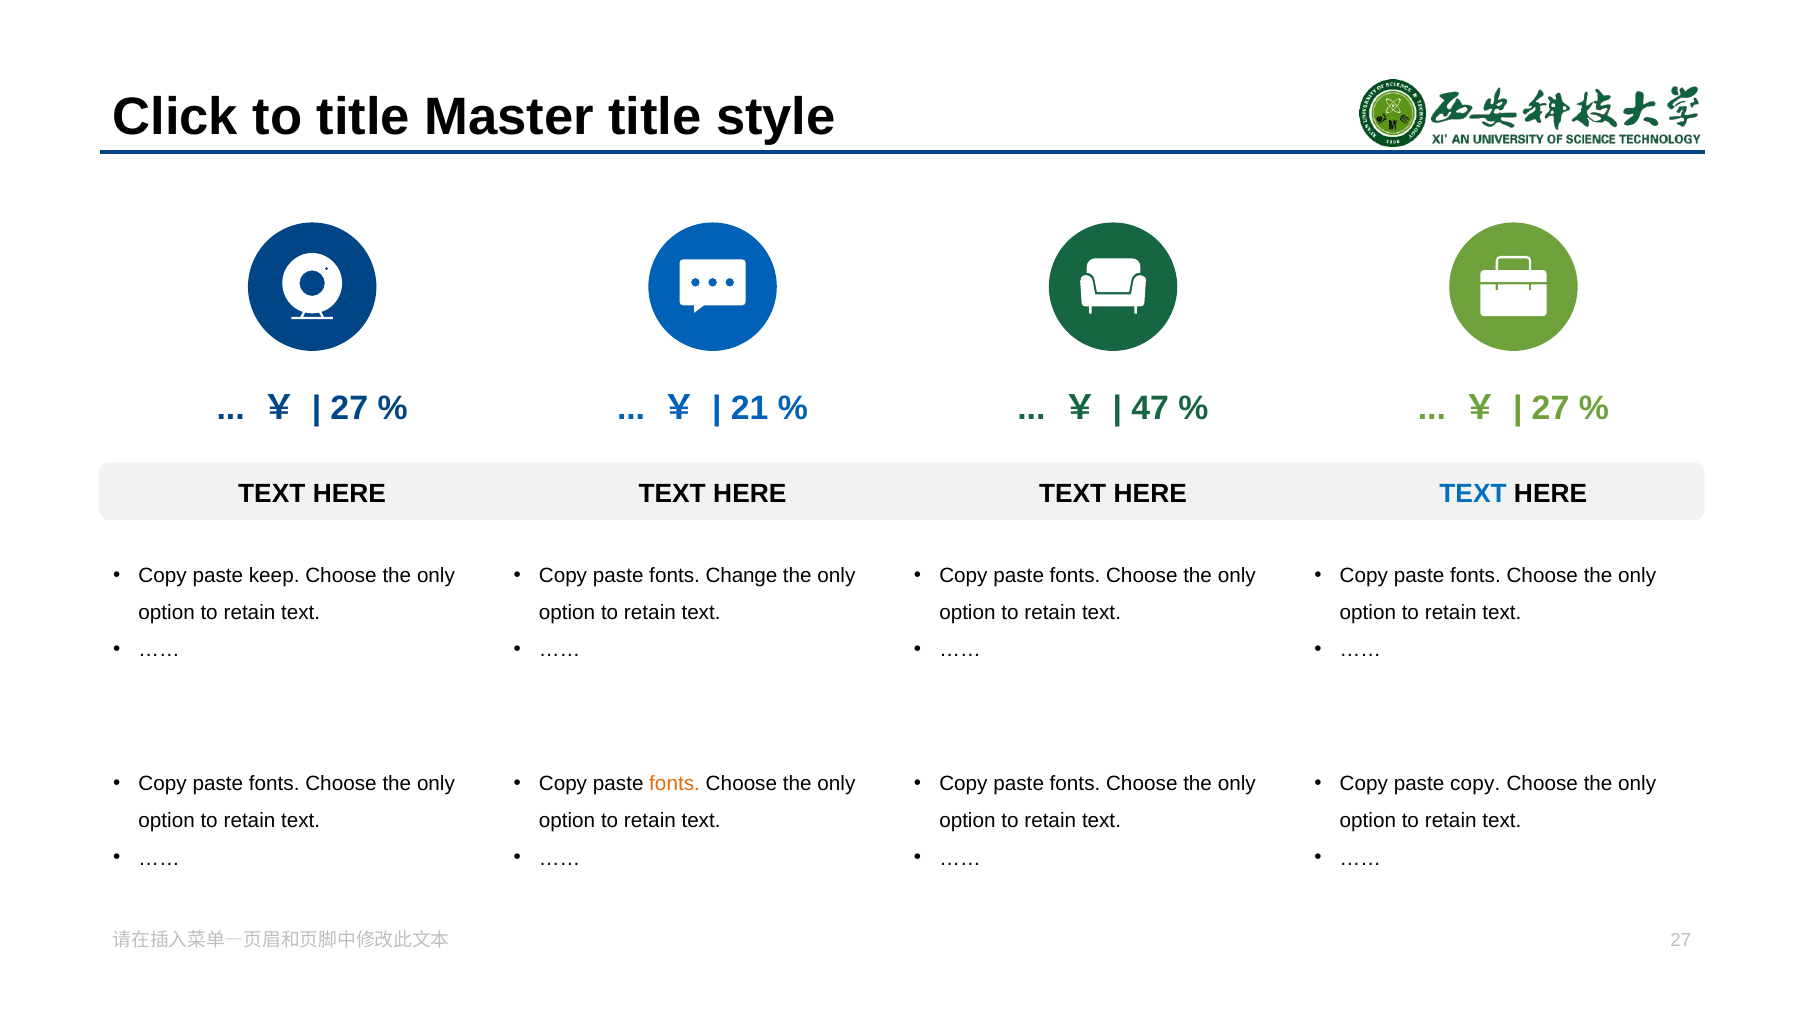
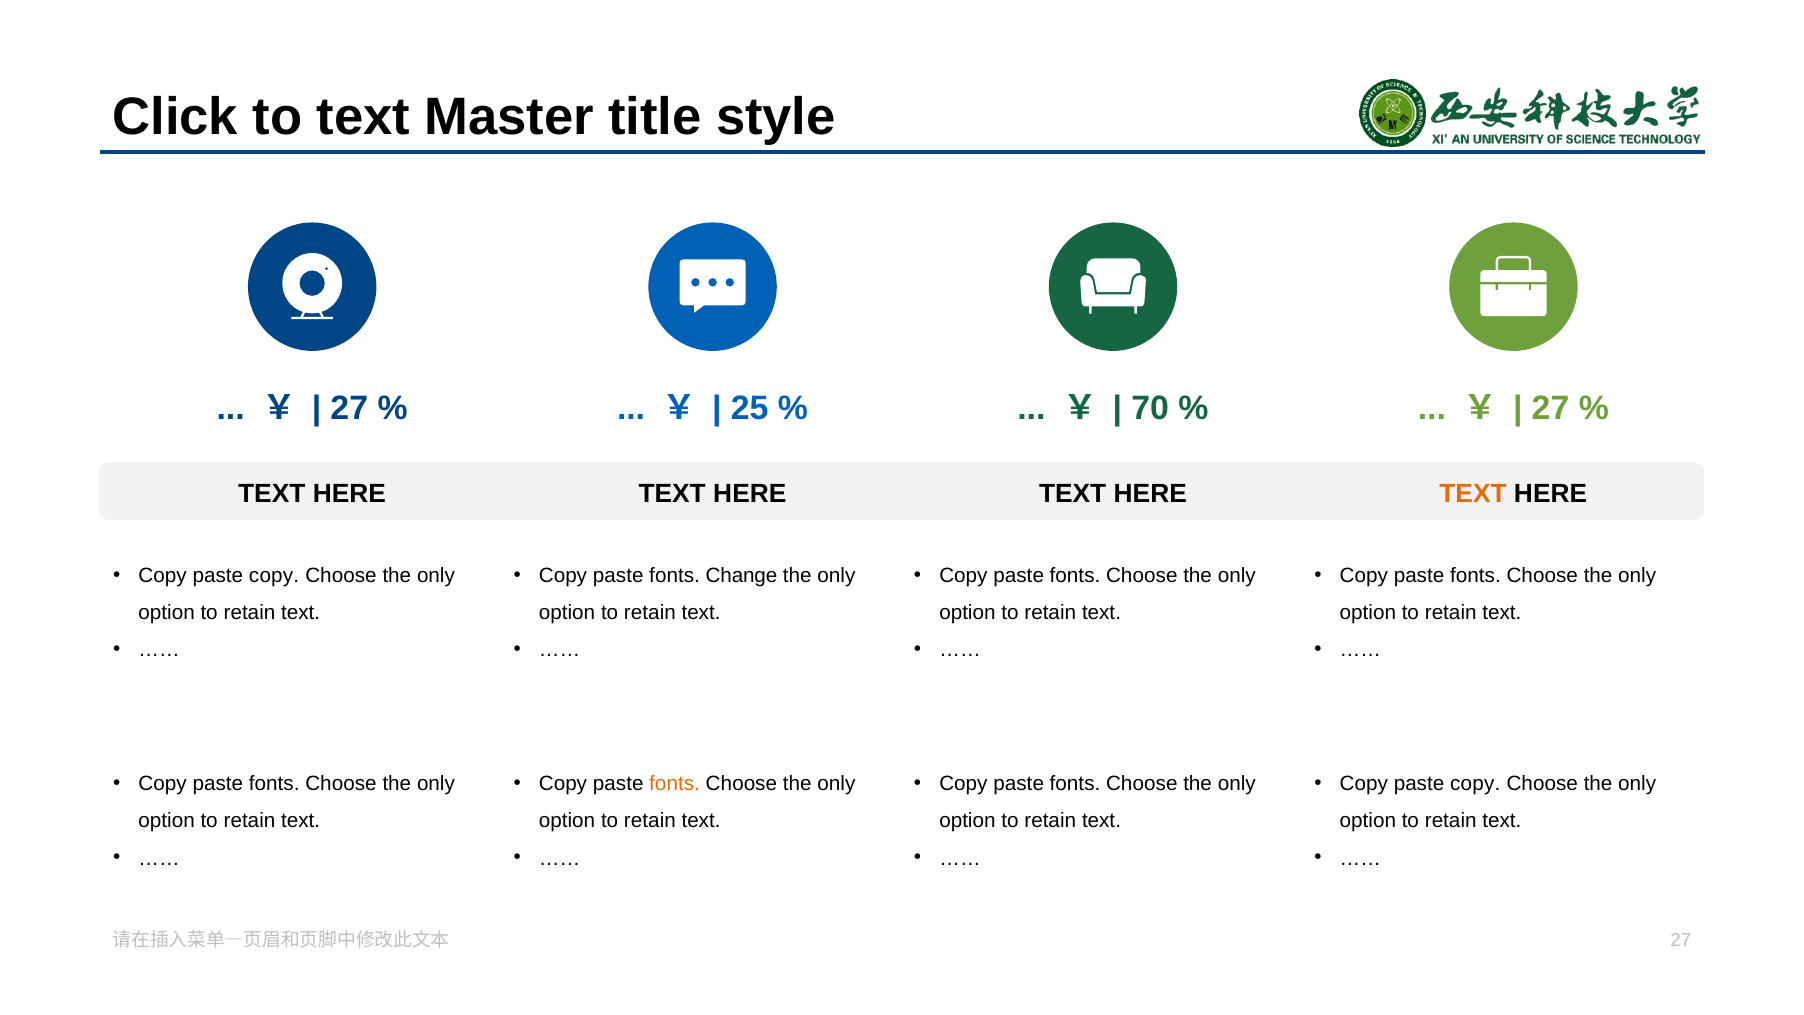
to title: title -> text (363, 117)
21: 21 -> 25 (750, 409)
47: 47 -> 70 (1150, 409)
TEXT colour: blue -> orange (1473, 494)
keep: keep -> copy (274, 575)
